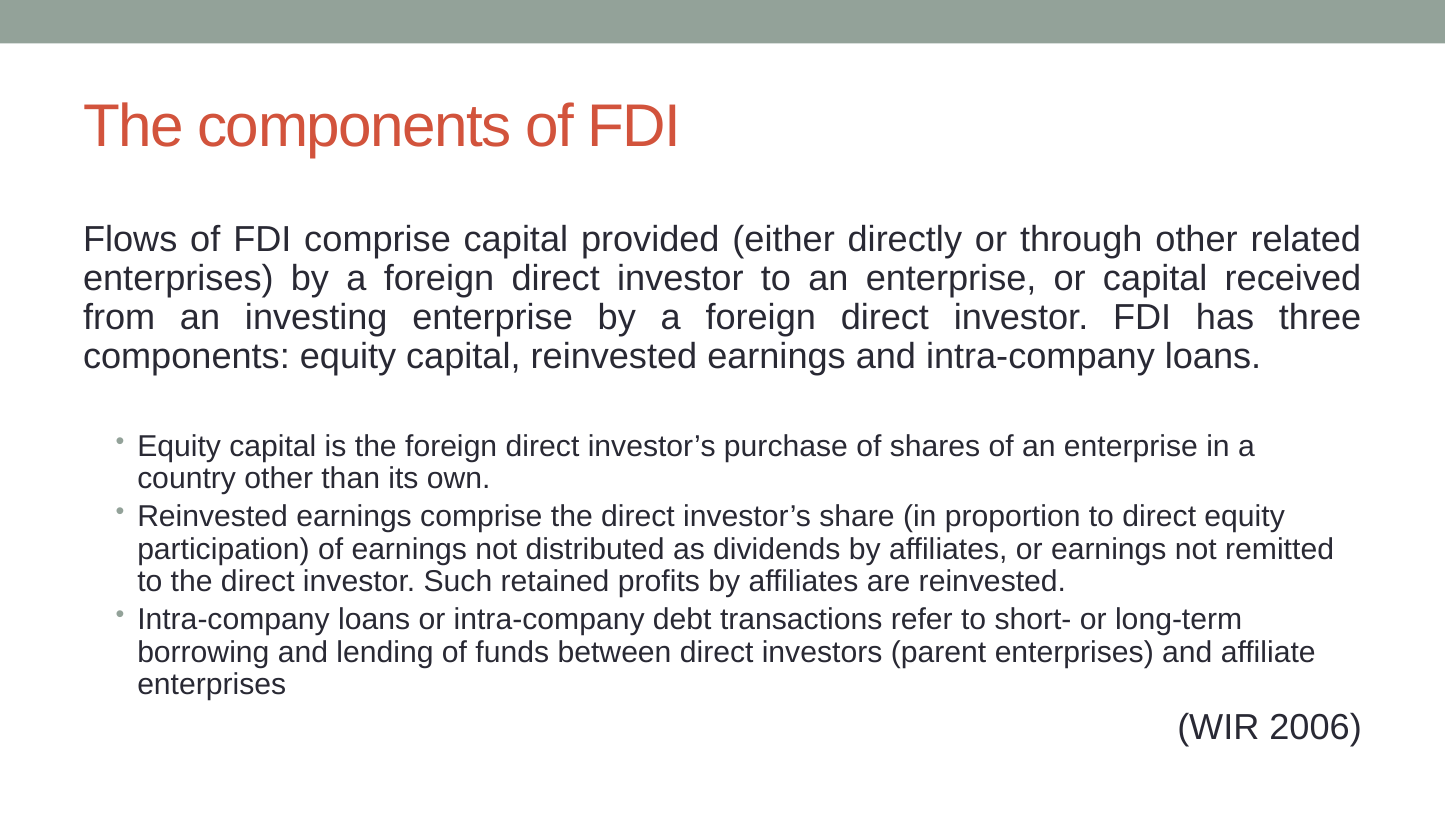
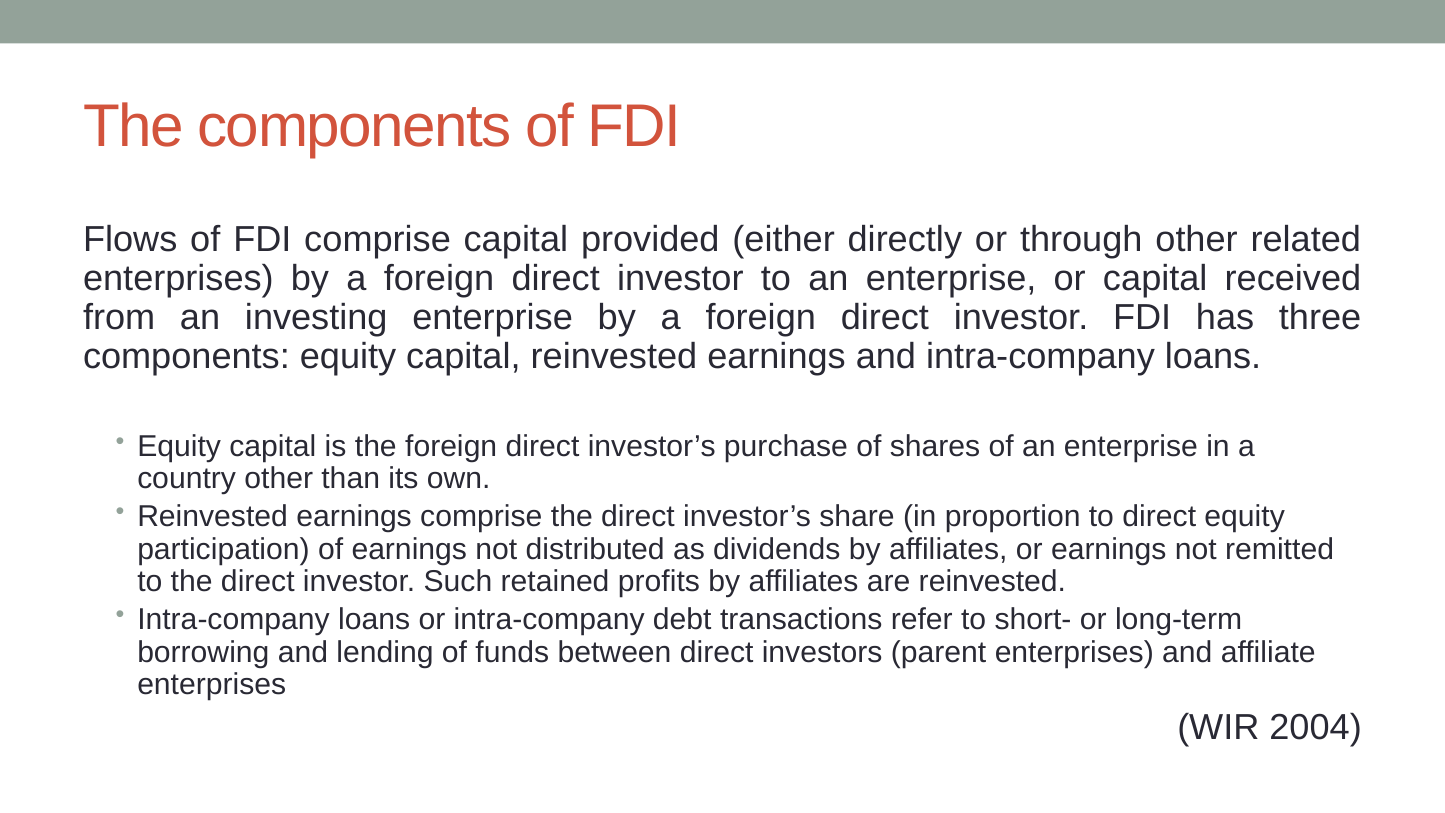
2006: 2006 -> 2004 (1316, 728)
